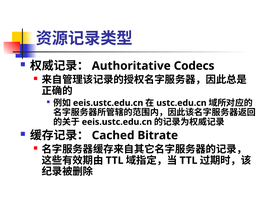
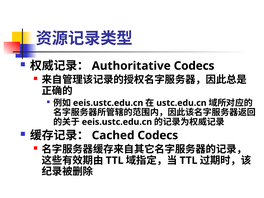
Bitrate: Bitrate -> Codecs (158, 135)
